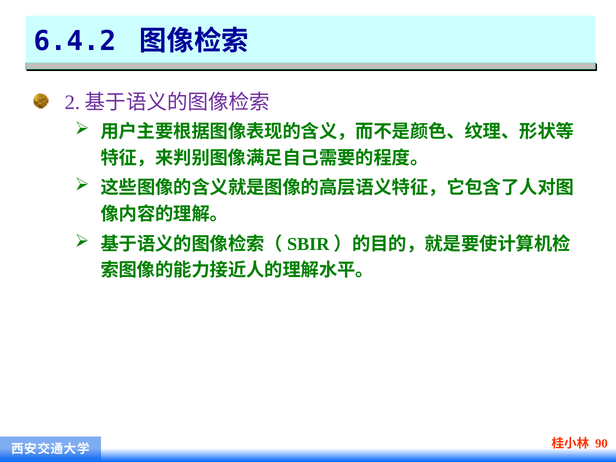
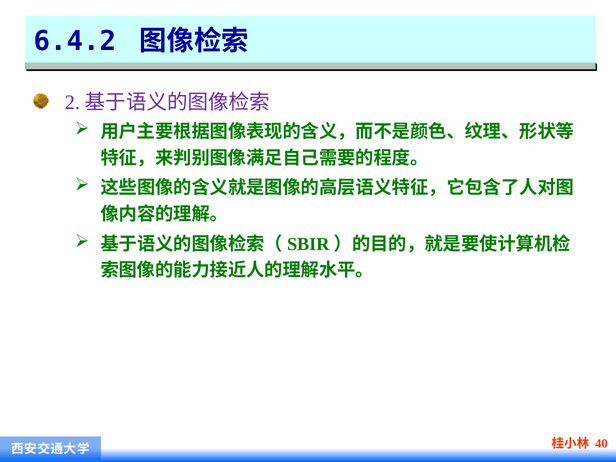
90: 90 -> 40 (601, 444)
